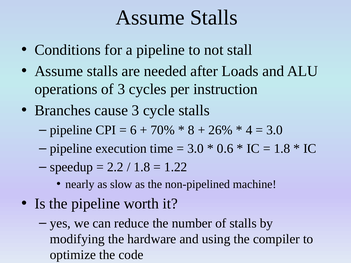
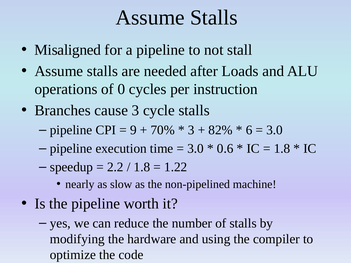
Conditions: Conditions -> Misaligned (68, 50)
of 3: 3 -> 0 (121, 89)
6: 6 -> 9 (133, 130)
8: 8 -> 3 (191, 130)
26%: 26% -> 82% (221, 130)
4: 4 -> 6 (249, 130)
